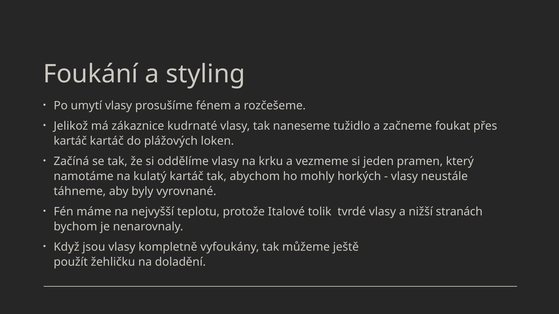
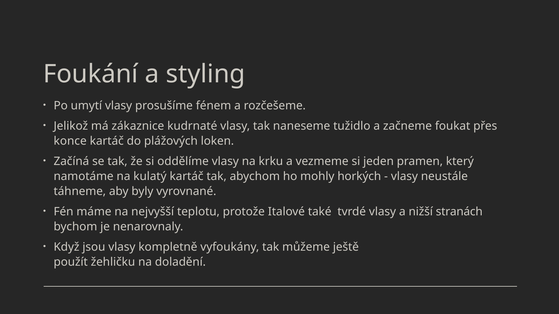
kartáč: kartáč -> konce (70, 141)
tolik: tolik -> také (320, 212)
